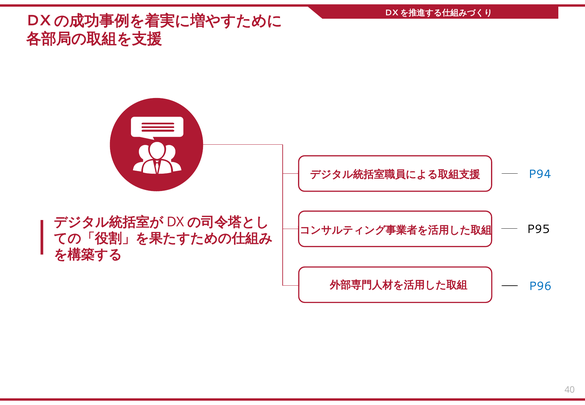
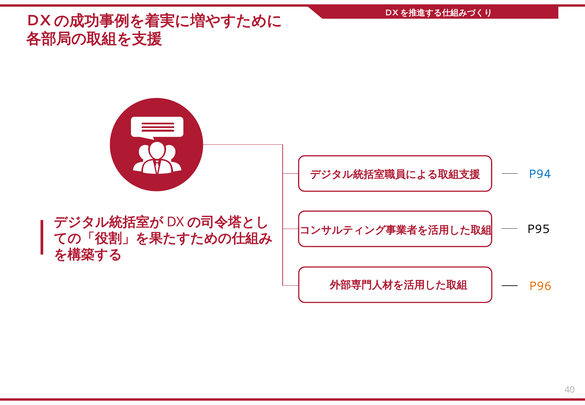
P96 colour: blue -> orange (540, 286)
